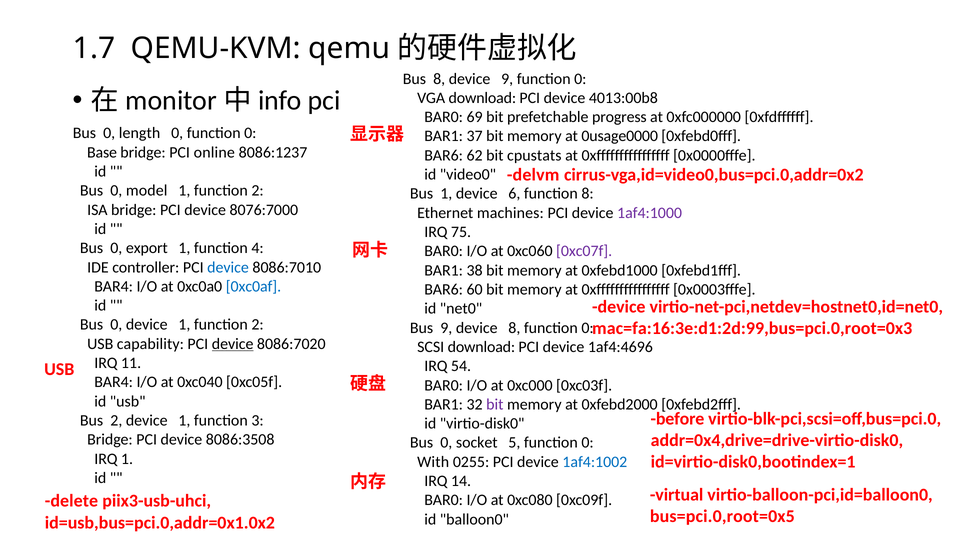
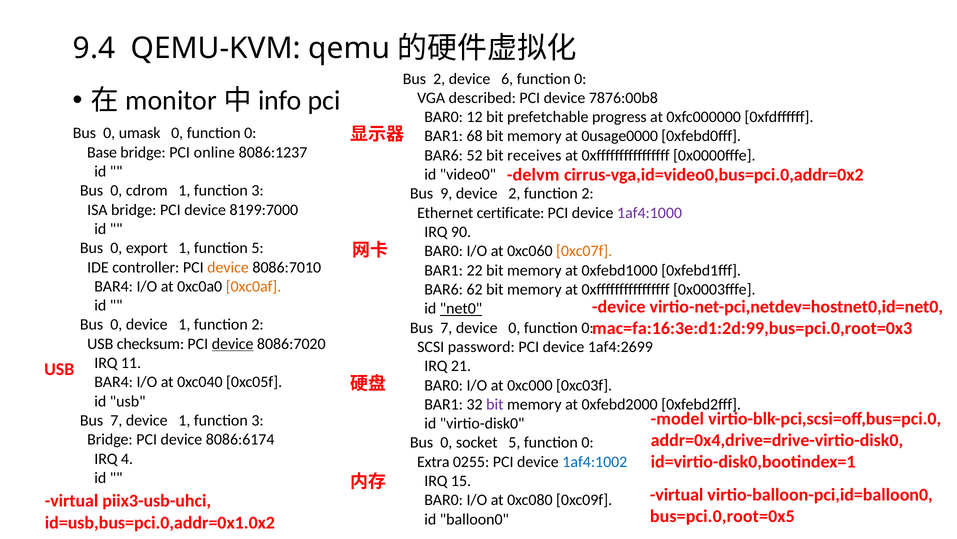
1.7: 1.7 -> 9.4 (94, 48)
Bus 8: 8 -> 2 (439, 79)
device 9: 9 -> 6 (507, 79)
VGA download: download -> described (482, 98)
4013:00b8: 4013:00b8 -> 7876:00b8 (623, 98)
69: 69 -> 12 (475, 117)
length: length -> umask (140, 133)
37: 37 -> 68 (475, 136)
62: 62 -> 52 (475, 155)
cpustats: cpustats -> receives (534, 155)
model: model -> cdrom (147, 190)
2: 2 -> 3 (258, 190)
Bus 1: 1 -> 9 (446, 193)
device 6: 6 -> 2 (514, 193)
8: 8 -> 2 (588, 193)
8076:7000: 8076:7000 -> 8199:7000 (264, 210)
machines: machines -> certificate (511, 213)
75: 75 -> 90 (461, 232)
function 4: 4 -> 5 (258, 248)
0xc07f colour: purple -> orange (584, 251)
device colour: blue -> orange (228, 267)
38: 38 -> 22 (475, 270)
0xc0af colour: blue -> orange (253, 286)
60: 60 -> 62 (475, 289)
net0 underline: none -> present (461, 308)
9: 9 -> 7 (446, 327)
device 8: 8 -> 0 (514, 327)
capability: capability -> checksum (150, 343)
SCSI download: download -> password (481, 346)
1af4:4696: 1af4:4696 -> 1af4:2699 (620, 346)
54: 54 -> 21 (461, 366)
before: before -> model (677, 418)
2: 2 -> 7 (116, 420)
8086:3508: 8086:3508 -> 8086:6174 (240, 439)
IRQ 1: 1 -> 4 (127, 458)
With: With -> Extra (433, 461)
14: 14 -> 15 (461, 480)
delete: delete -> virtual (72, 500)
